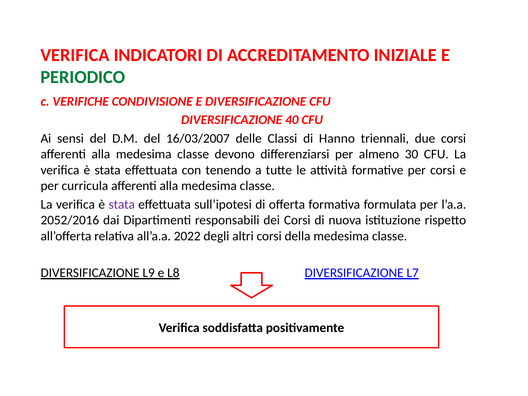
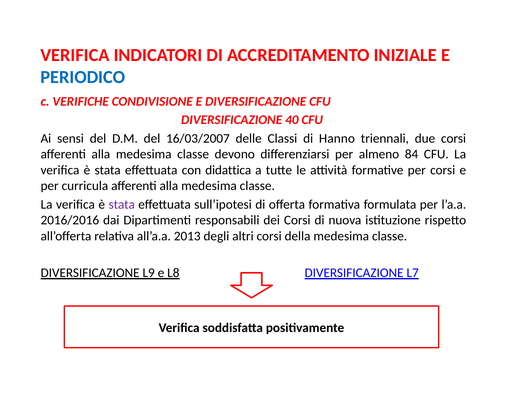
PERIODICO colour: green -> blue (83, 77)
30: 30 -> 84 (412, 154)
tenendo: tenendo -> didattica (228, 170)
2052/2016: 2052/2016 -> 2016/2016 (70, 220)
2022: 2022 -> 2013 (187, 236)
